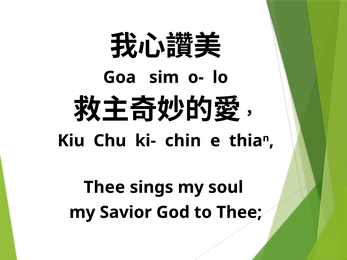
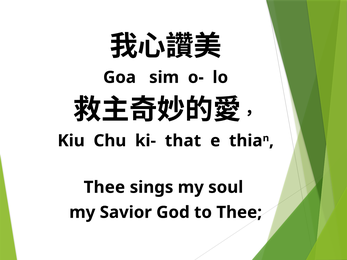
chin: chin -> that (183, 141)
